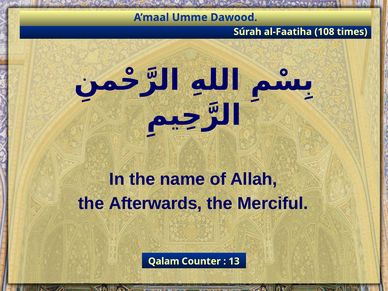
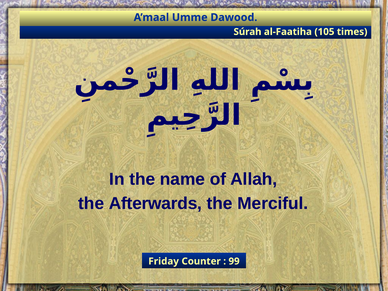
108: 108 -> 105 (324, 32)
Qalam: Qalam -> Friday (164, 261)
13: 13 -> 99 (234, 261)
